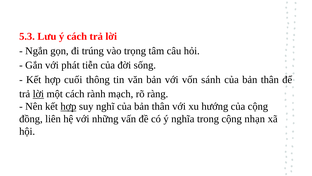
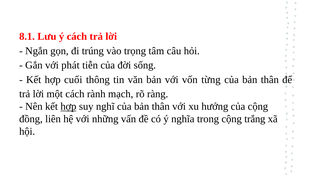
5.3: 5.3 -> 8.1 (27, 36)
sánh: sánh -> từng (211, 79)
lời underline: present -> none (38, 94)
nhạn: nhạn -> trắng (255, 119)
